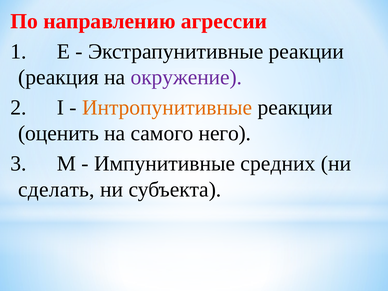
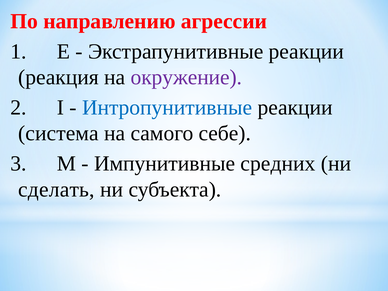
Интропунитивные colour: orange -> blue (167, 107)
оценить: оценить -> система (58, 133)
него: него -> себе (225, 133)
